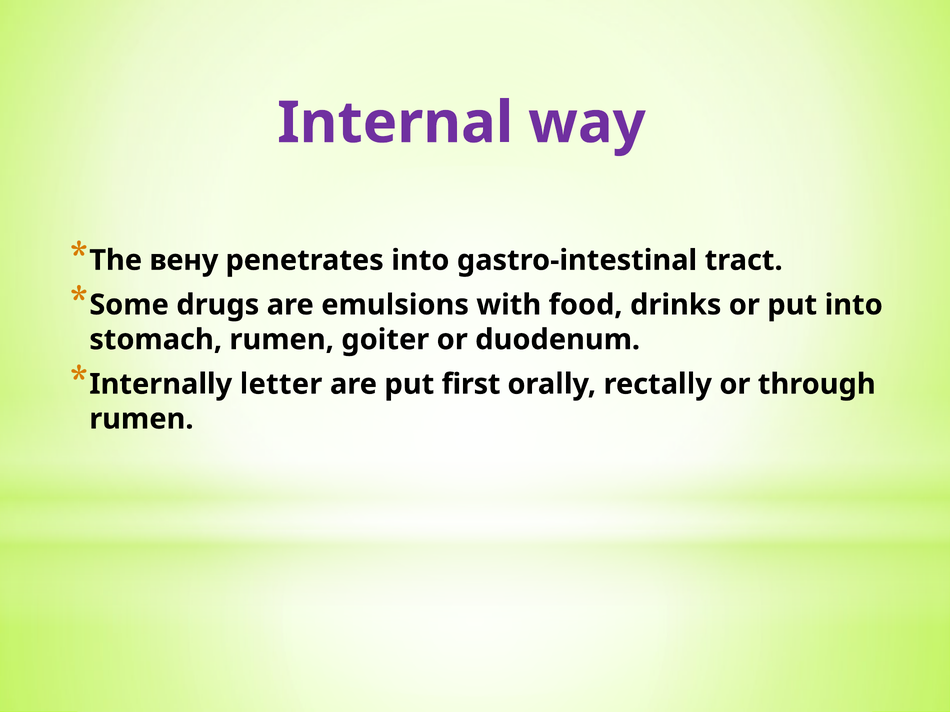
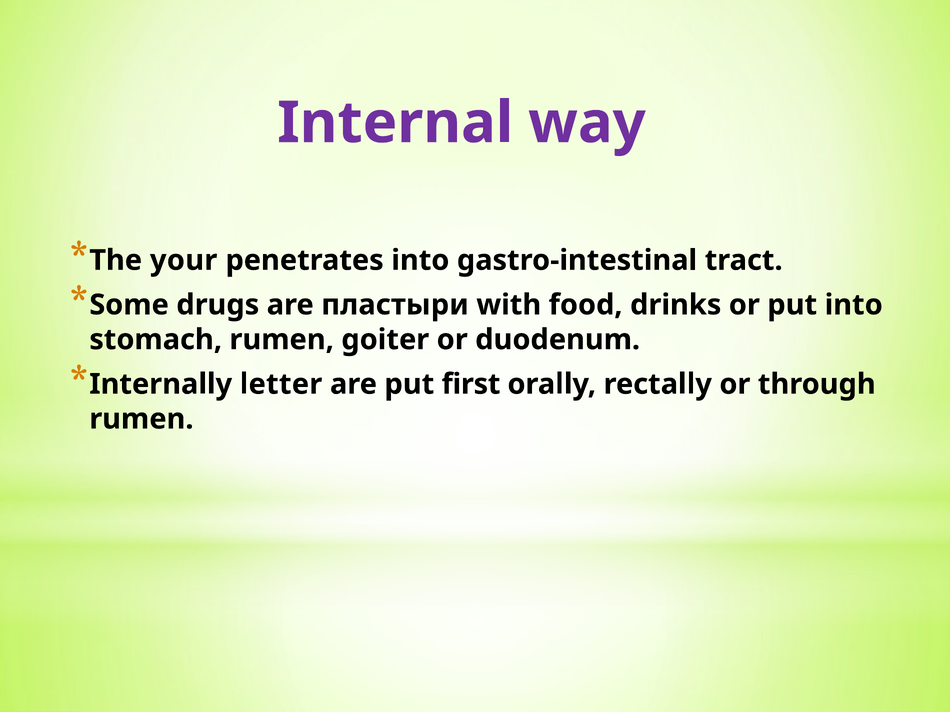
вену: вену -> your (184, 260)
emulsions: emulsions -> пластыри (395, 305)
